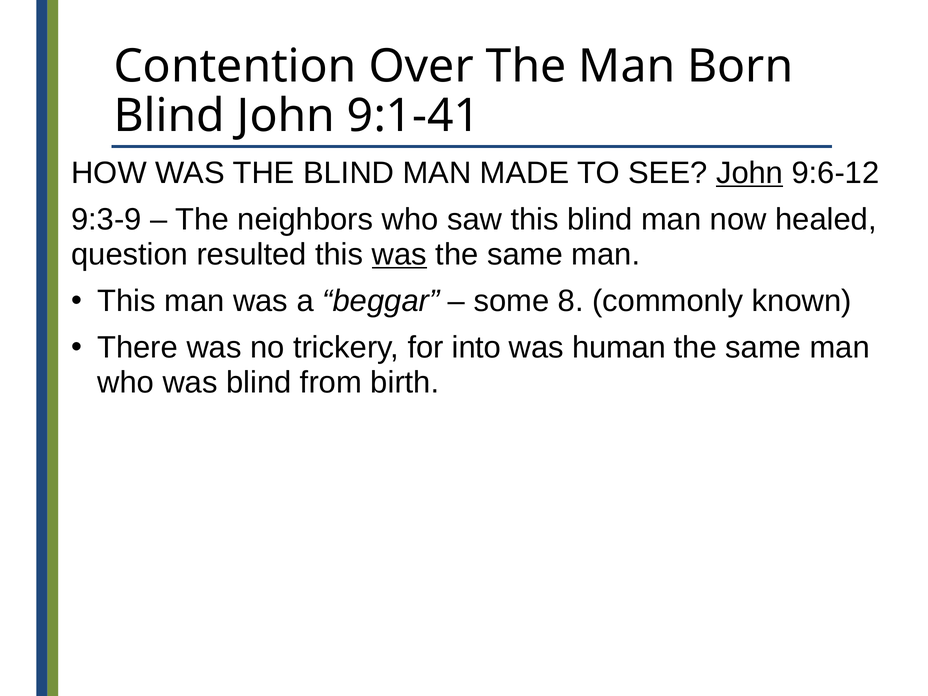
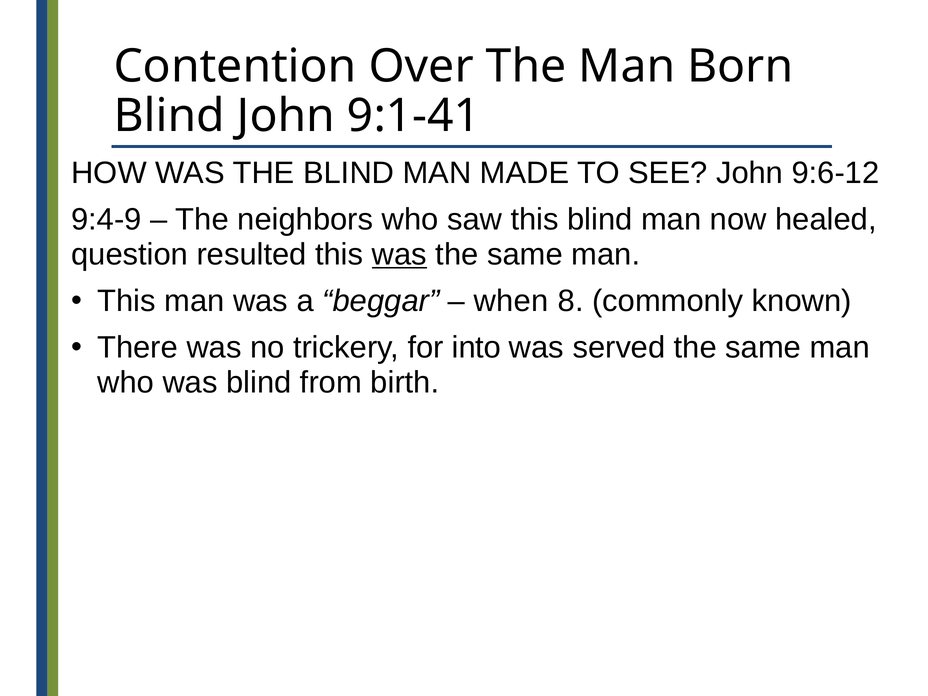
John underline: present -> none (750, 173)
9:3-9: 9:3-9 -> 9:4-9 (106, 220)
some: some -> when (511, 301)
human: human -> served (619, 347)
